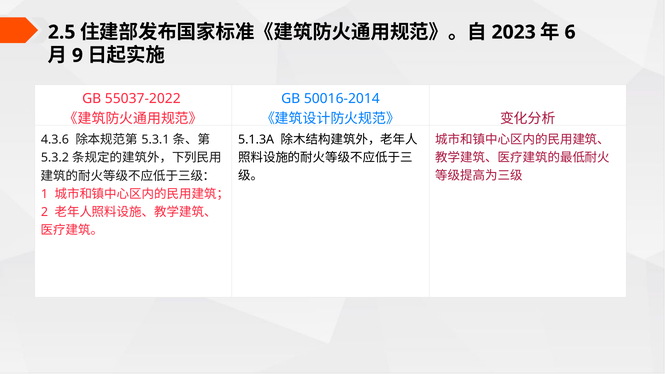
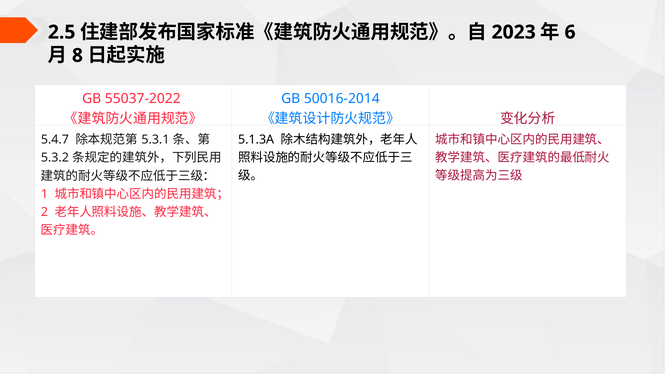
9: 9 -> 8 (77, 55)
4.3.6: 4.3.6 -> 5.4.7 (55, 140)
